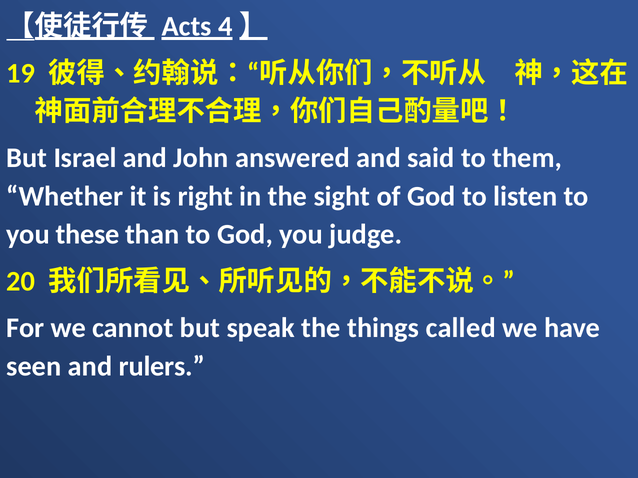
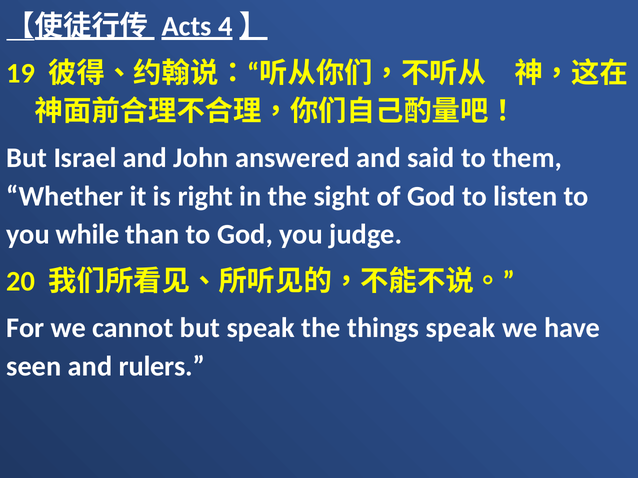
these: these -> while (88, 235)
things called: called -> speak (461, 328)
